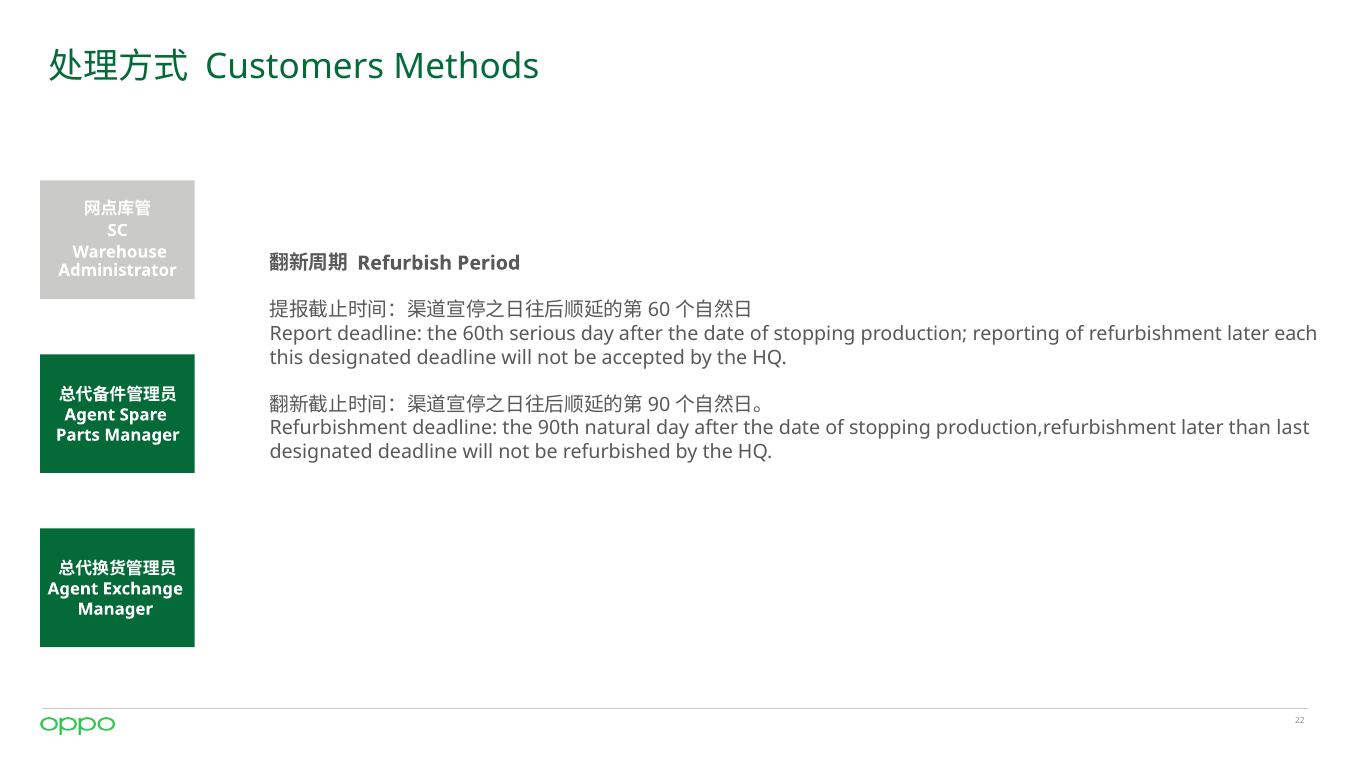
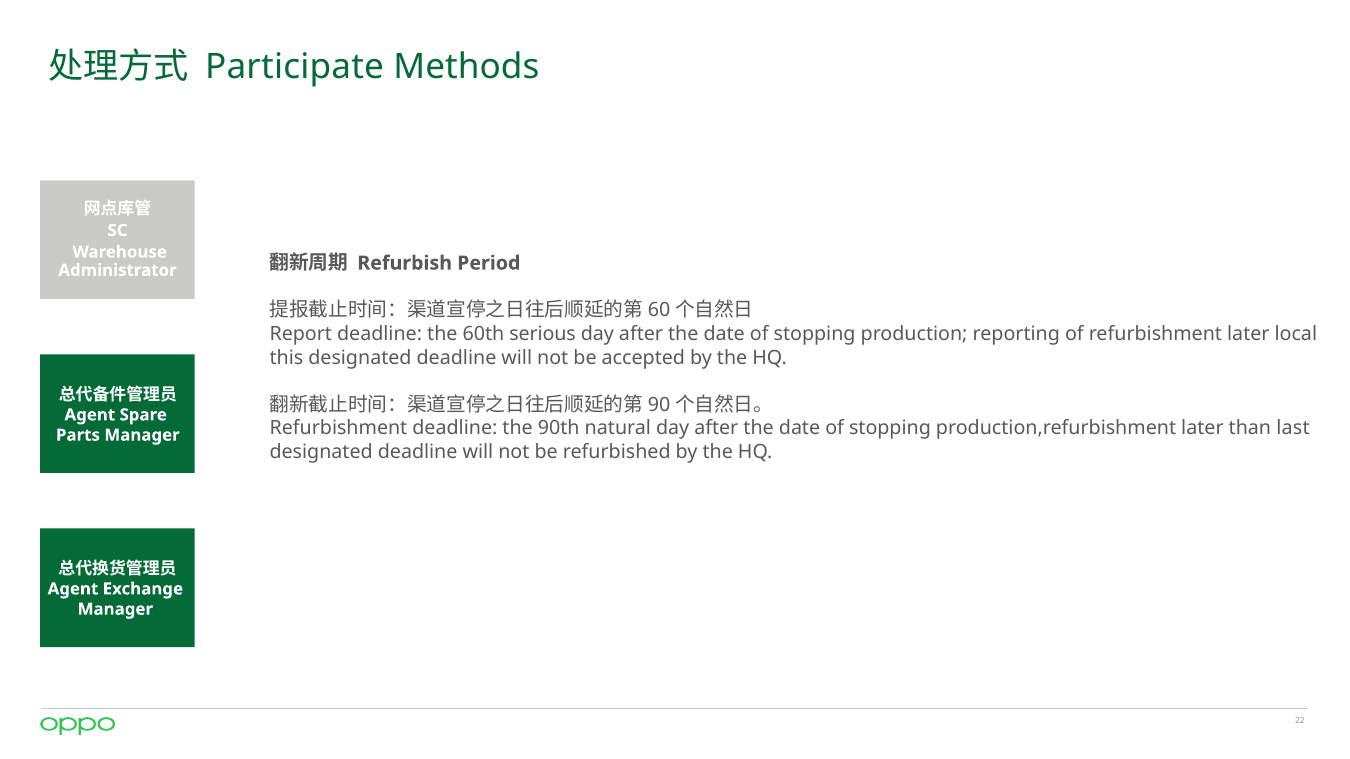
Customers: Customers -> Participate (295, 67)
each: each -> local (1296, 334)
